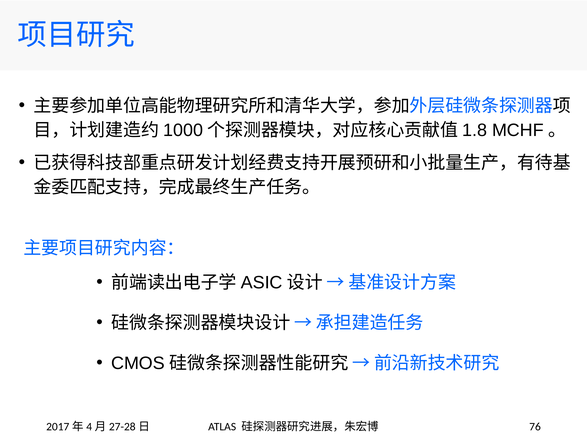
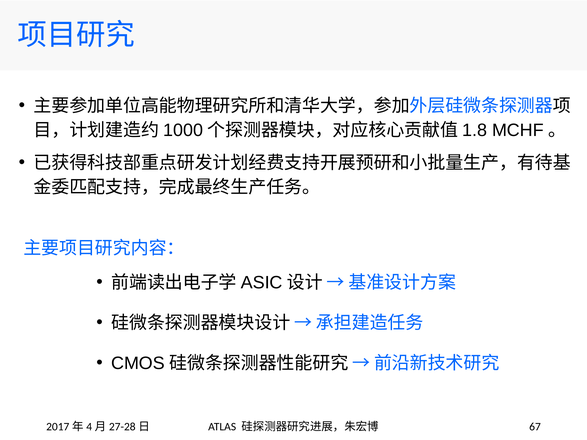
76: 76 -> 67 (535, 427)
